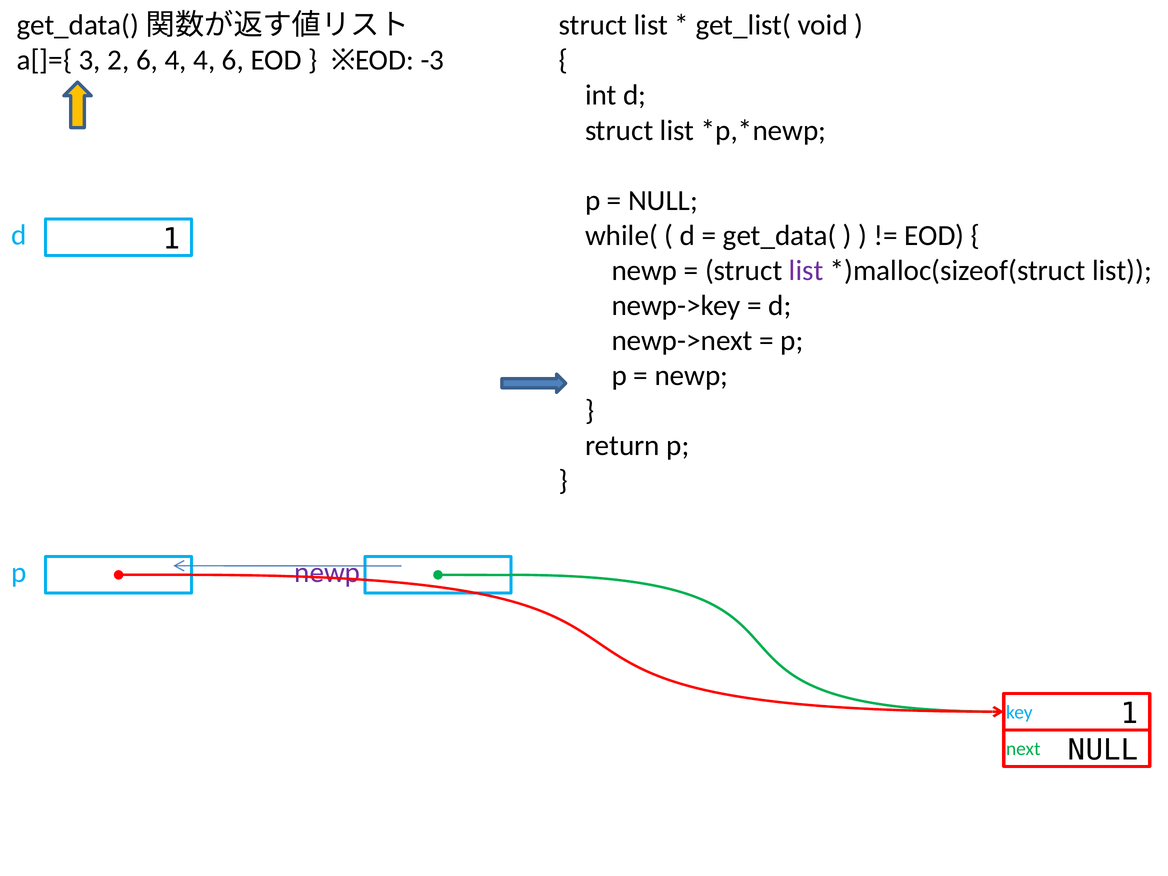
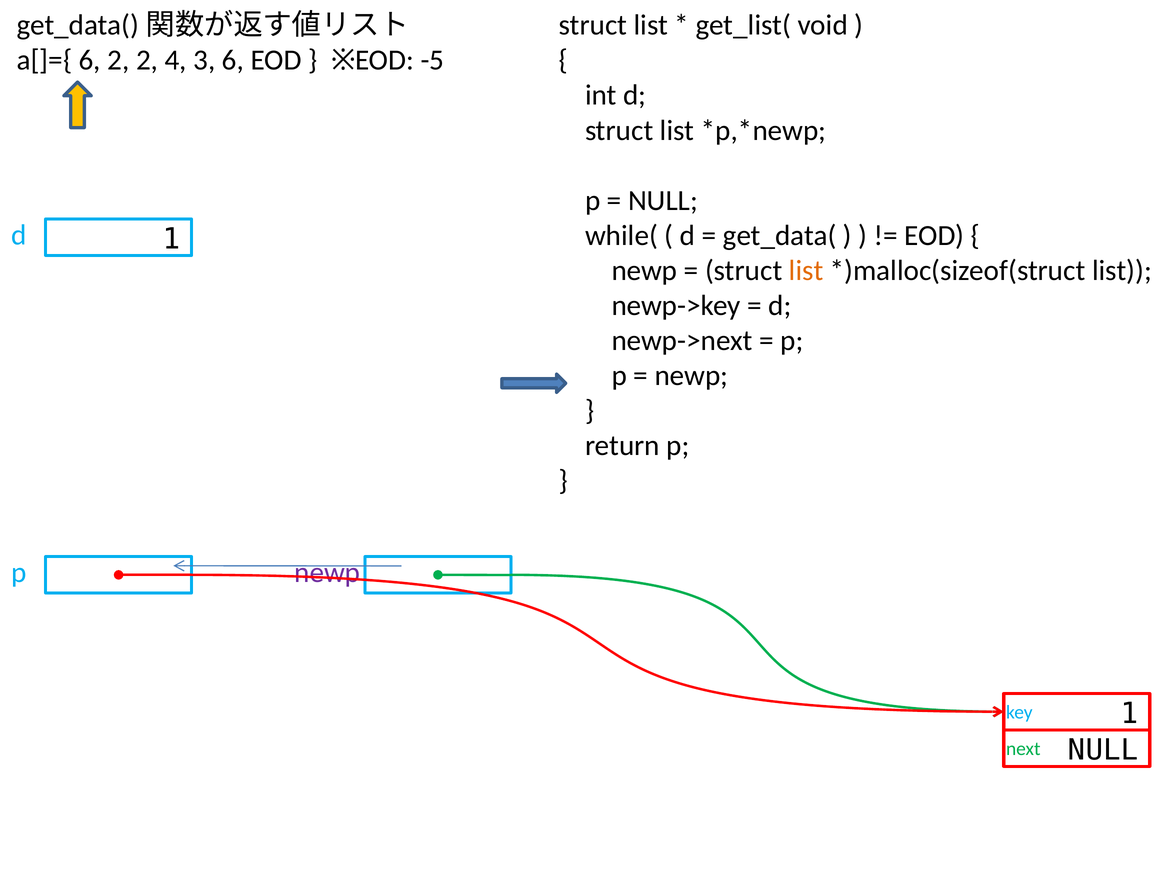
a[]={ 3: 3 -> 6 (90, 60)
2 6: 6 -> 2 (147, 60)
4 4: 4 -> 3 (204, 60)
-3: -3 -> -5 (432, 60)
list colour: purple -> orange (806, 271)
